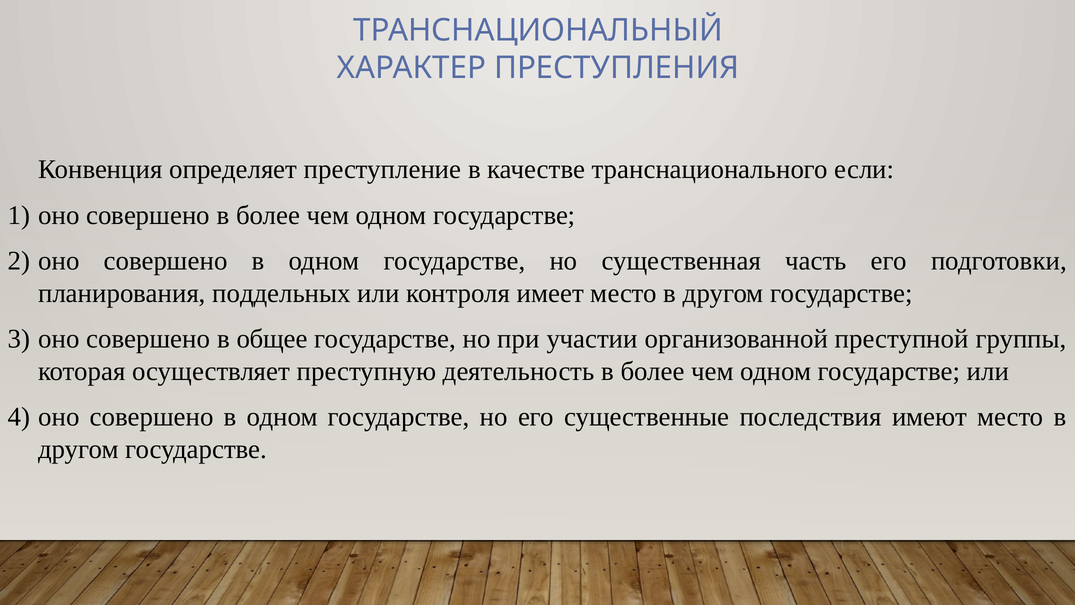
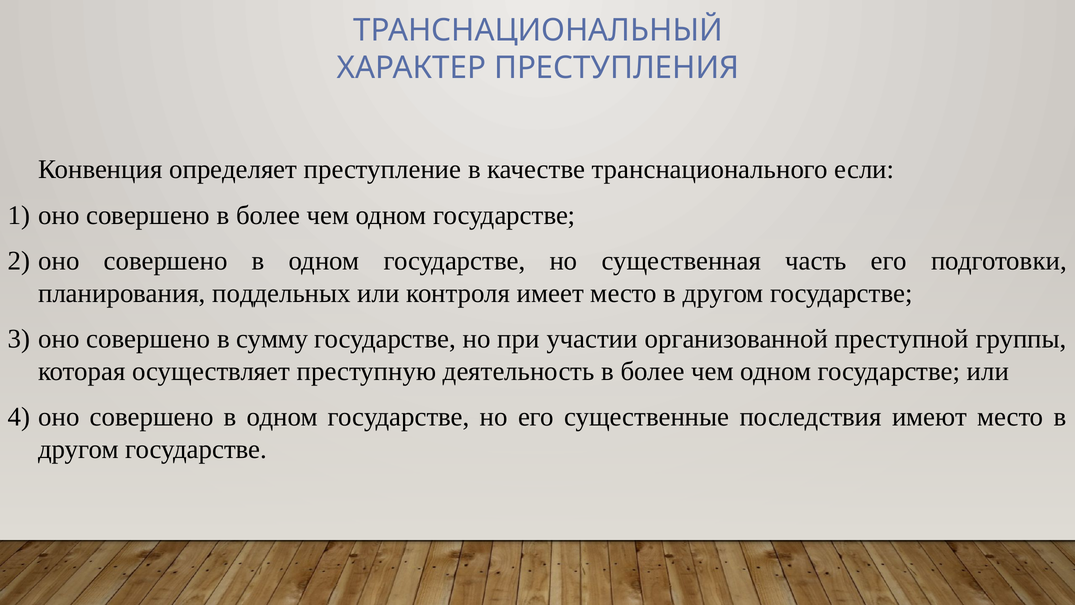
общее: общее -> сумму (272, 339)
